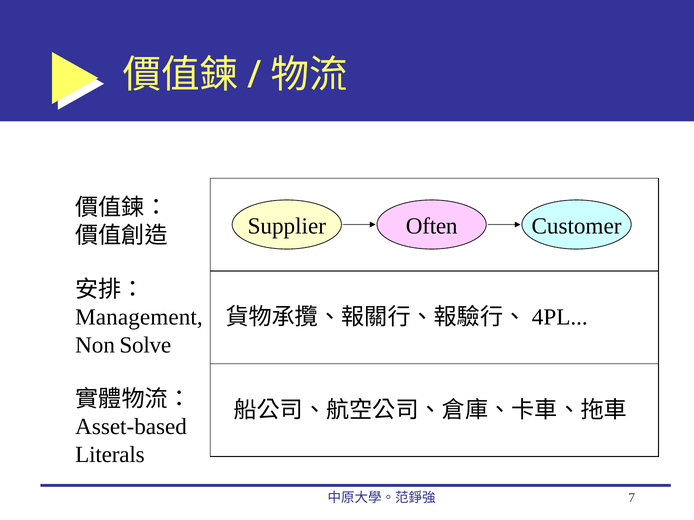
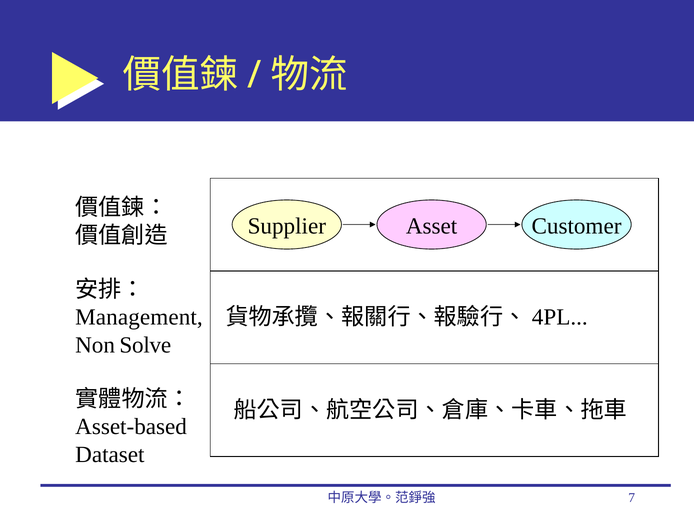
Often: Often -> Asset (432, 226)
Literals: Literals -> Dataset (110, 455)
